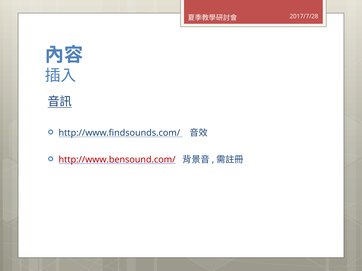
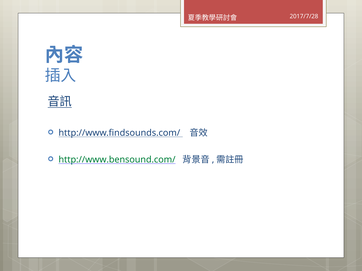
http://www.bensound.com/ colour: red -> green (117, 160)
